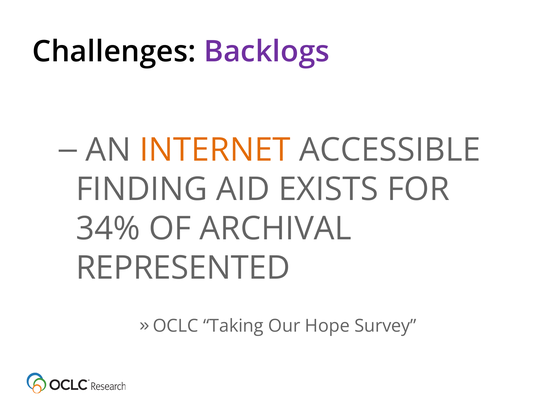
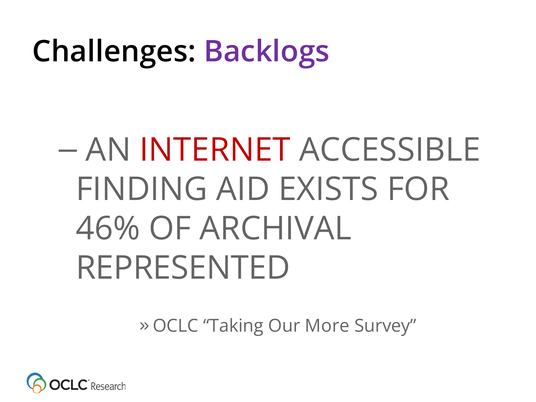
INTERNET colour: orange -> red (215, 150)
34%: 34% -> 46% (108, 229)
Hope: Hope -> More (327, 326)
